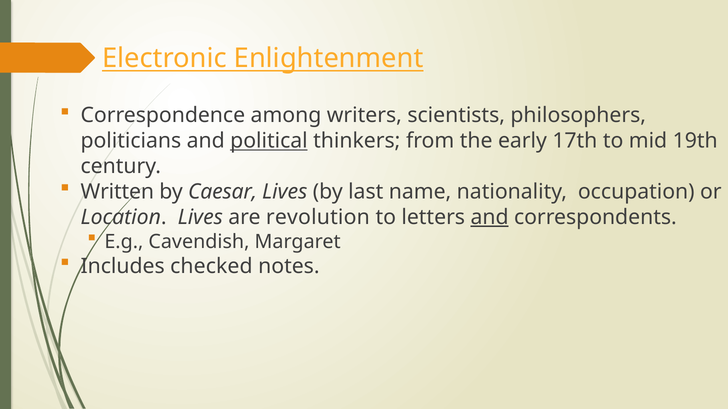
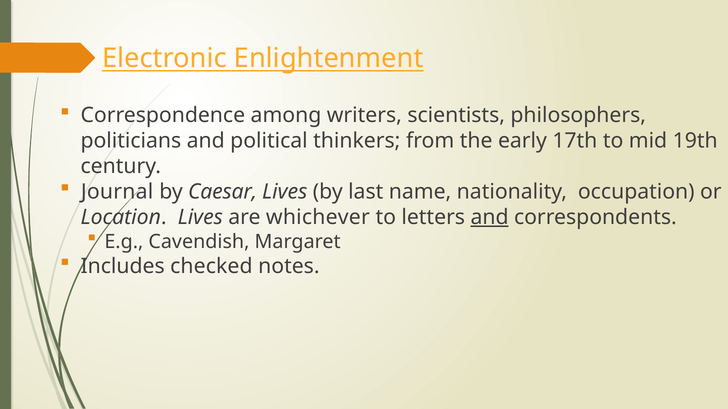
political underline: present -> none (269, 141)
Written: Written -> Journal (117, 192)
revolution: revolution -> whichever (318, 217)
